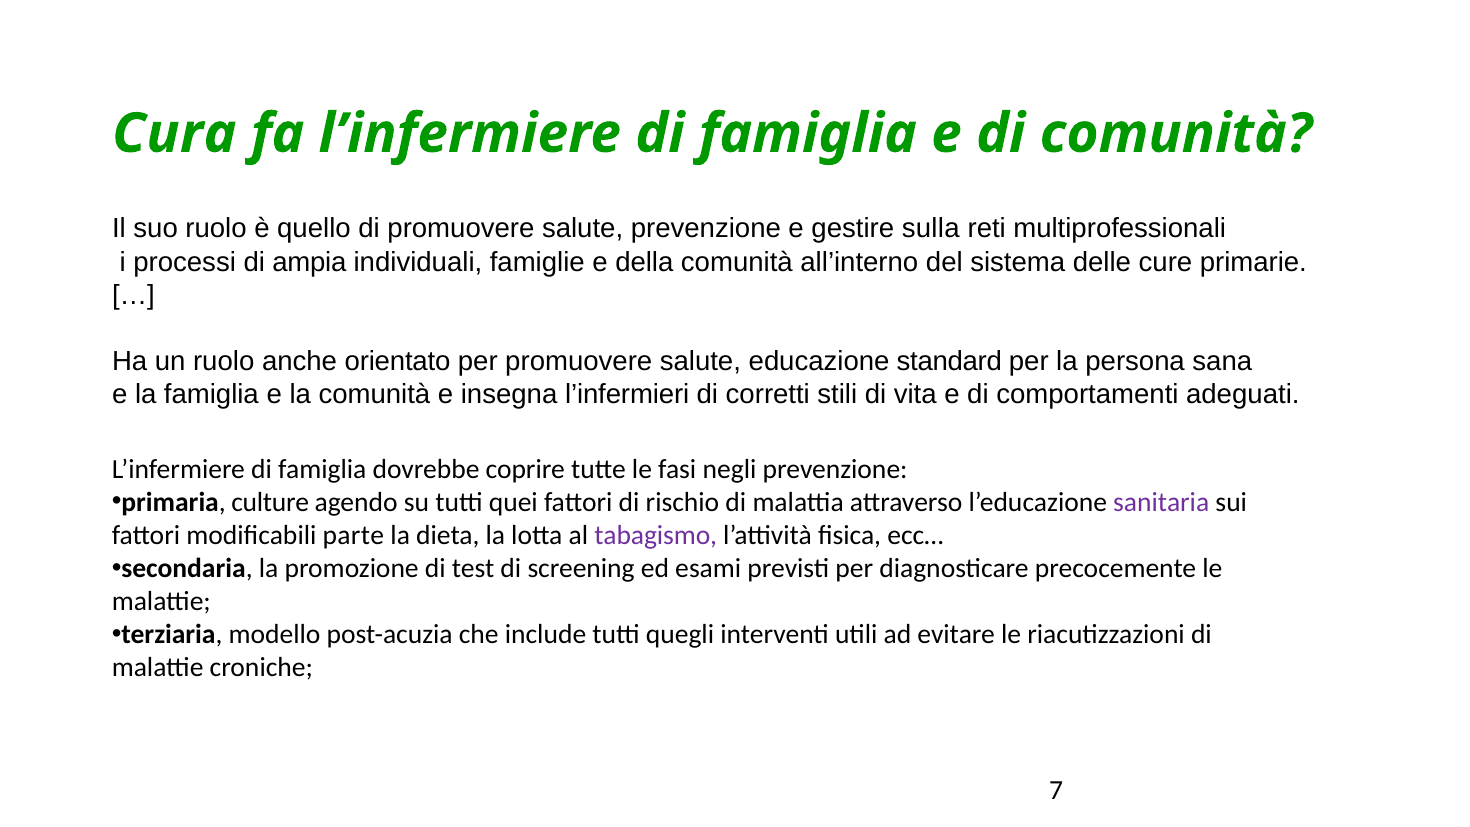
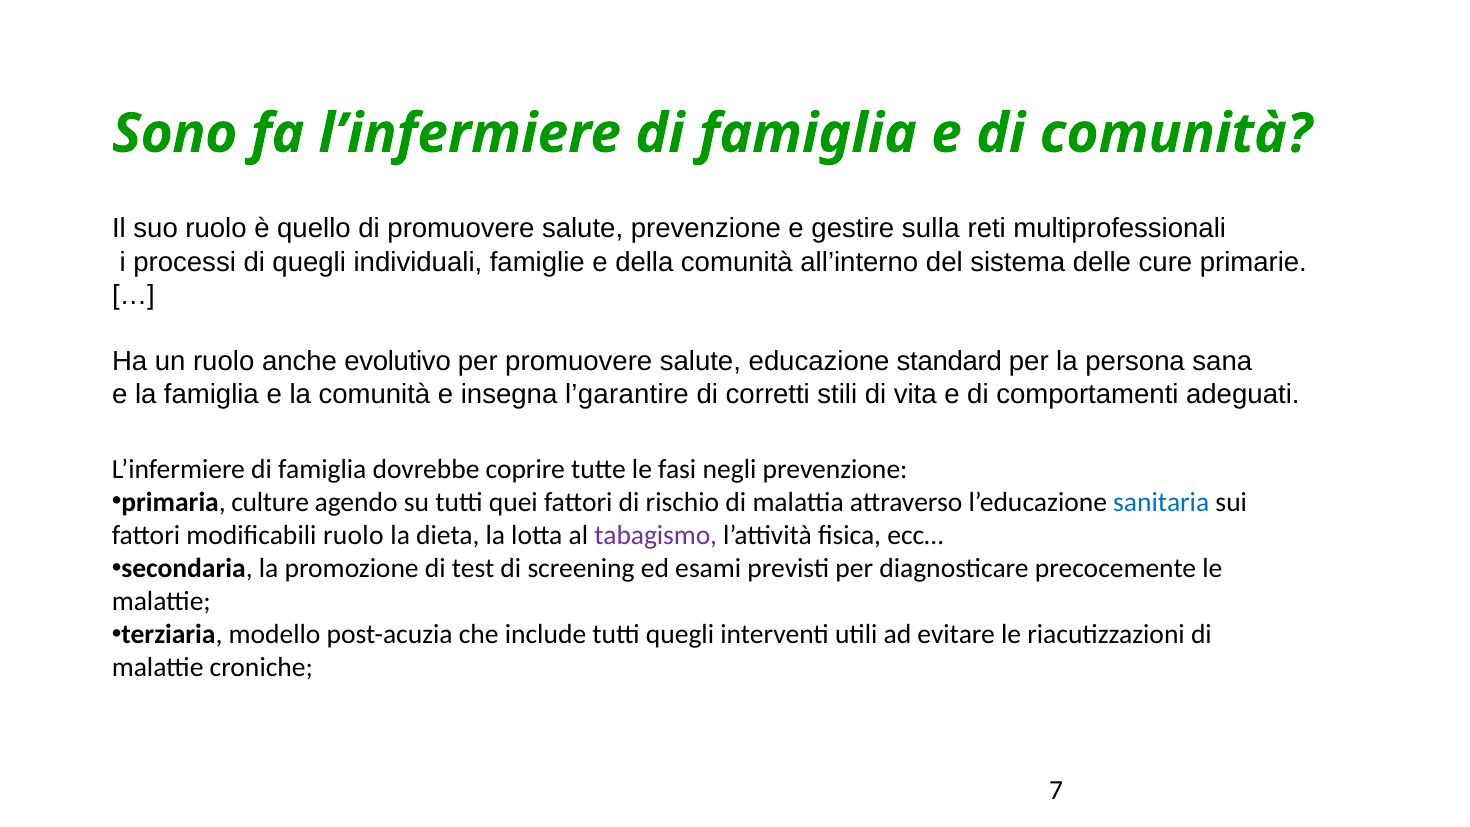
Cura: Cura -> Sono (175, 134)
di ampia: ampia -> quegli (309, 262)
orientato: orientato -> evolutivo (398, 361)
l’infermieri: l’infermieri -> l’garantire (627, 394)
sanitaria colour: purple -> blue (1161, 502)
modificabili parte: parte -> ruolo (353, 535)
